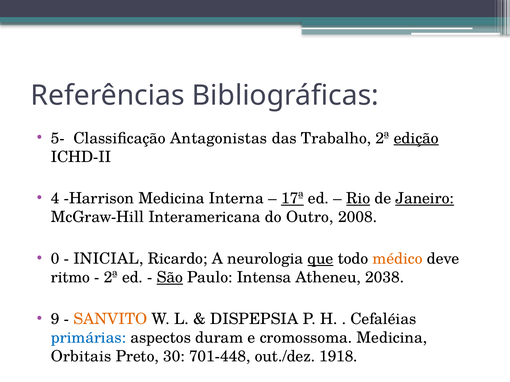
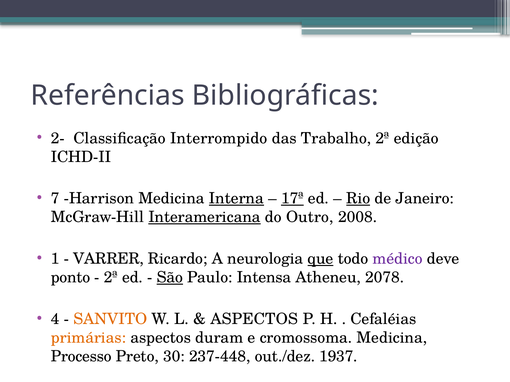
5-: 5- -> 2- (58, 138)
Antagonistas: Antagonistas -> Interrompido (219, 138)
edição underline: present -> none (416, 138)
4: 4 -> 7 (55, 199)
Interna underline: none -> present (236, 199)
Janeiro underline: present -> none (425, 199)
Interamericana underline: none -> present (204, 217)
0: 0 -> 1 (55, 259)
INICIAL: INICIAL -> VARRER (109, 259)
médico colour: orange -> purple (398, 259)
ritmo: ritmo -> ponto (71, 278)
2038: 2038 -> 2078 (385, 278)
9: 9 -> 4 (55, 319)
DISPEPSIA: DISPEPSIA -> ASPECTOS (254, 319)
primárias colour: blue -> orange (88, 338)
Orbitais: Orbitais -> Processo (81, 357)
701-448: 701-448 -> 237-448 (220, 357)
1918: 1918 -> 1937 (338, 357)
